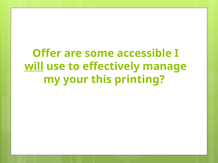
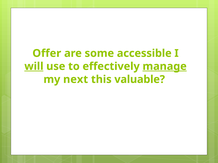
manage underline: none -> present (165, 67)
your: your -> next (76, 80)
printing: printing -> valuable (140, 80)
